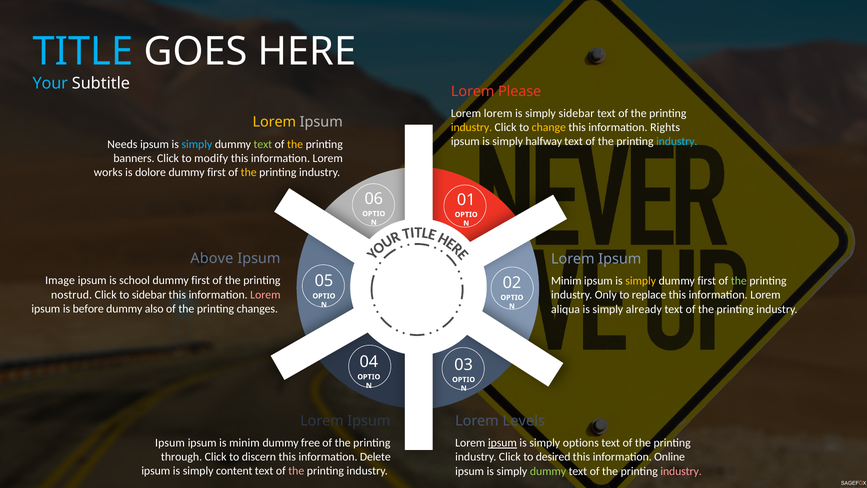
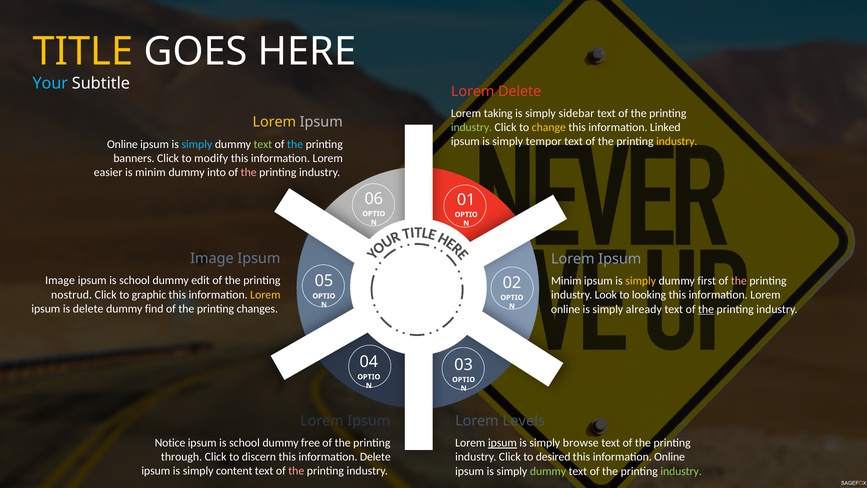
TITLE colour: light blue -> yellow (83, 51)
Lorem Please: Please -> Delete (520, 91)
Lorem lorem: lorem -> taking (498, 113)
industry colour: yellow -> light green (472, 127)
Rights: Rights -> Linked (665, 127)
halfway: halfway -> tempor (544, 142)
industry colour: light blue -> yellow (677, 142)
Needs: Needs -> Online (122, 144)
the colour: yellow -> light blue (295, 144)
works: works -> easier (108, 172)
is dolore: dolore -> minim (150, 172)
first: first -> into (217, 172)
the colour: yellow -> pink (249, 172)
Above: Above -> Image (212, 258)
first: first -> edit (201, 280)
the colour: light green -> pink (739, 281)
to sidebar: sidebar -> graphic (149, 295)
Lorem colour: pink -> yellow (265, 295)
Only: Only -> Look (606, 295)
replace: replace -> looking (649, 295)
is before: before -> delete (88, 309)
also: also -> find (154, 309)
aliqua: aliqua -> online (566, 309)
the underline: none -> present (706, 309)
Ipsum: Ipsum -> Notice (170, 443)
minim: minim -> school (244, 443)
options: options -> browse (581, 443)
industry colour: pink -> light green (681, 471)
